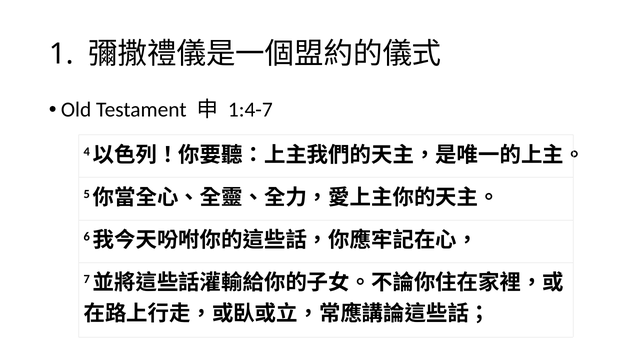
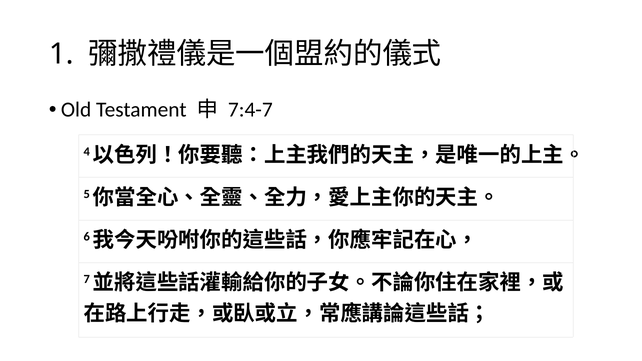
1:4-7: 1:4-7 -> 7:4-7 (250, 110)
